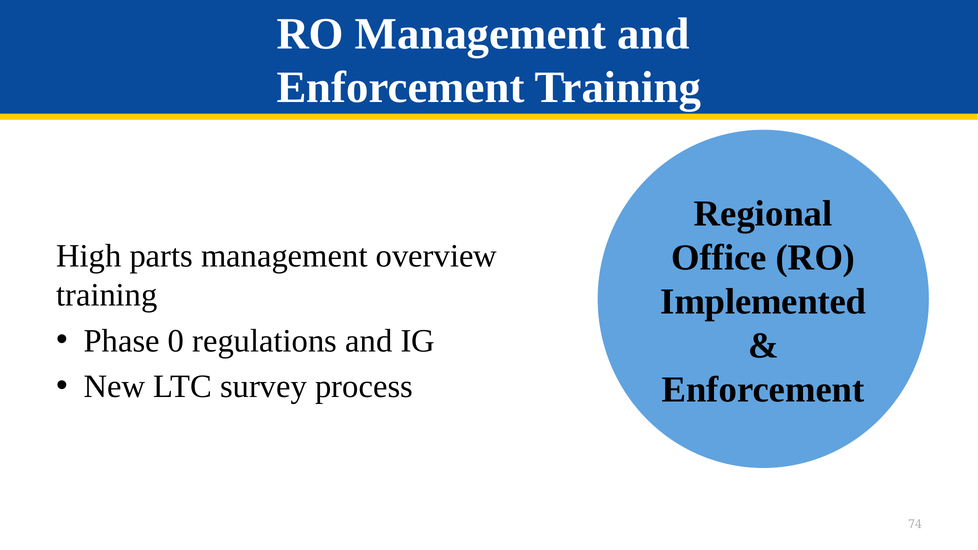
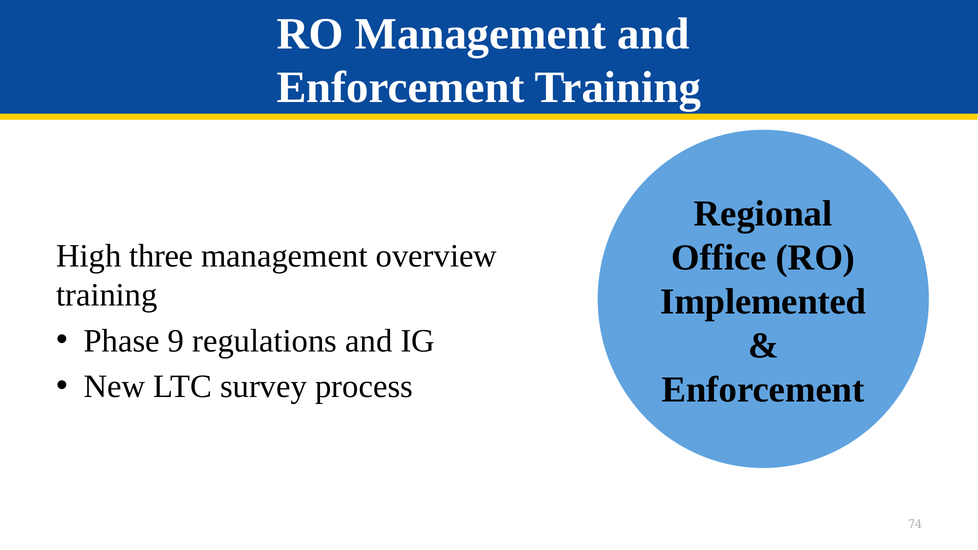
parts: parts -> three (161, 256)
0: 0 -> 9 (176, 341)
